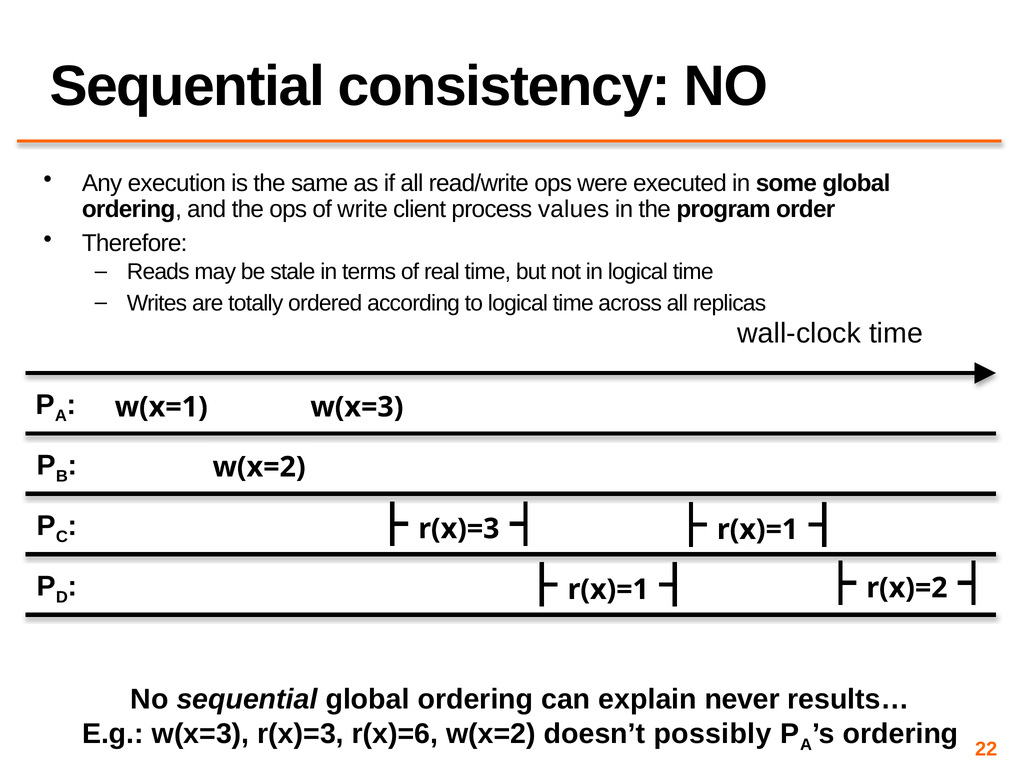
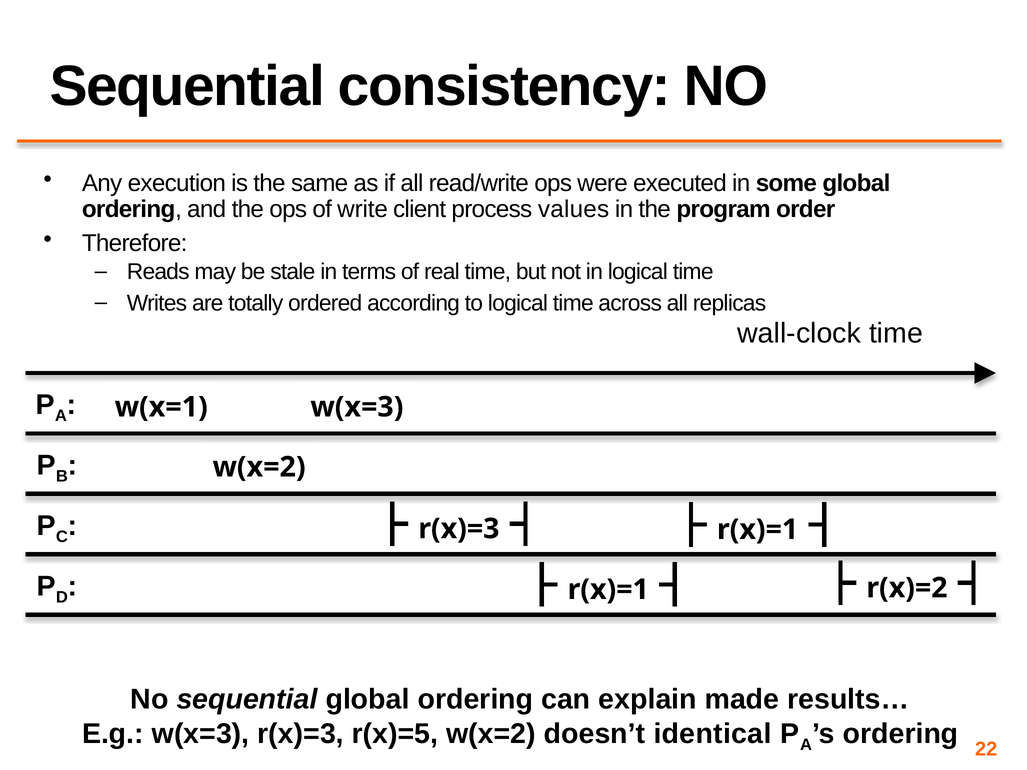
never: never -> made (742, 700)
r(x)=6: r(x)=6 -> r(x)=5 (395, 734)
possibly: possibly -> identical (713, 734)
